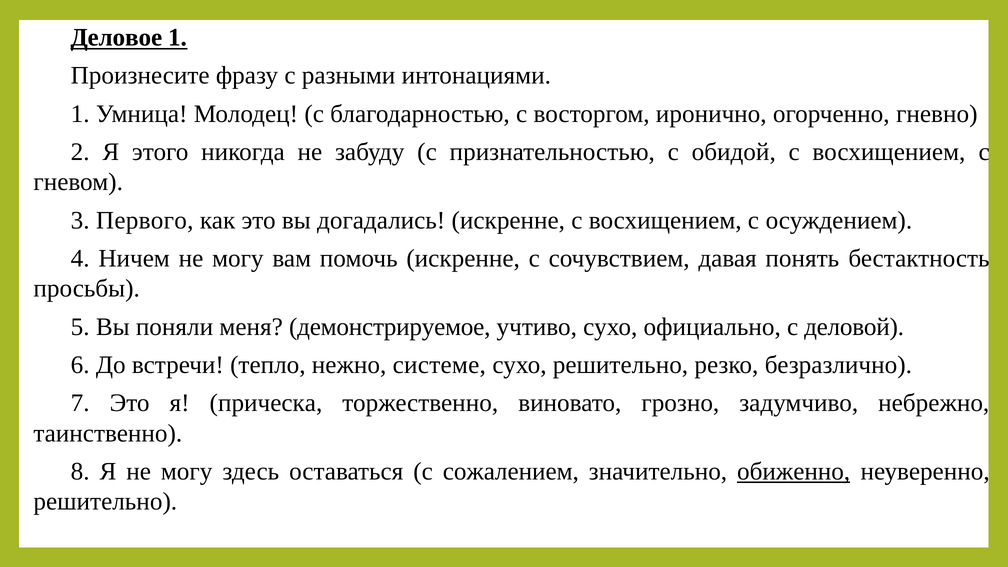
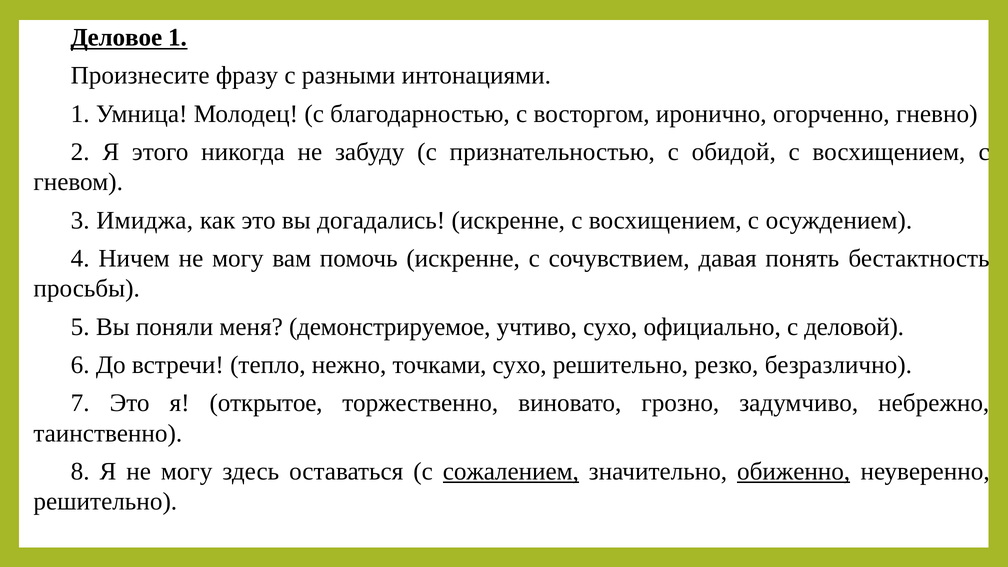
Первого: Первого -> Имиджа (145, 220)
системе: системе -> точками (440, 365)
прическа: прическа -> открытое (266, 403)
сожалением underline: none -> present (511, 471)
